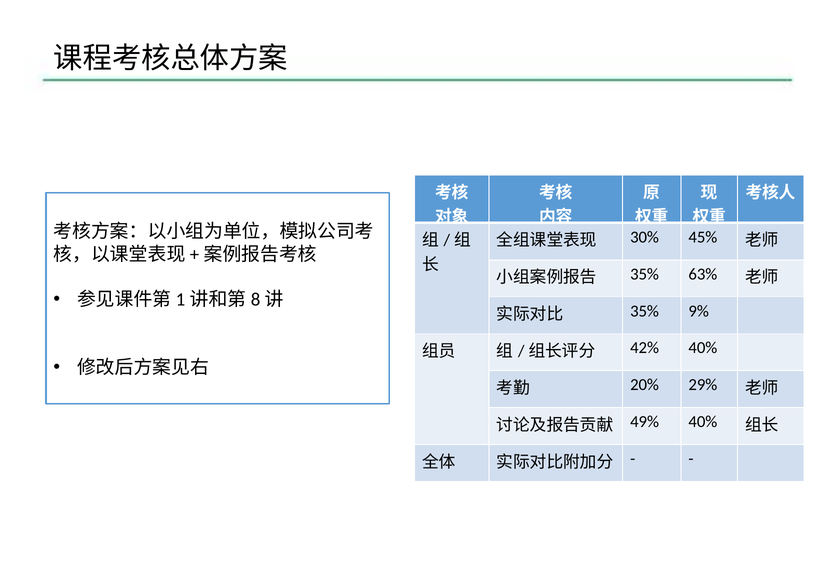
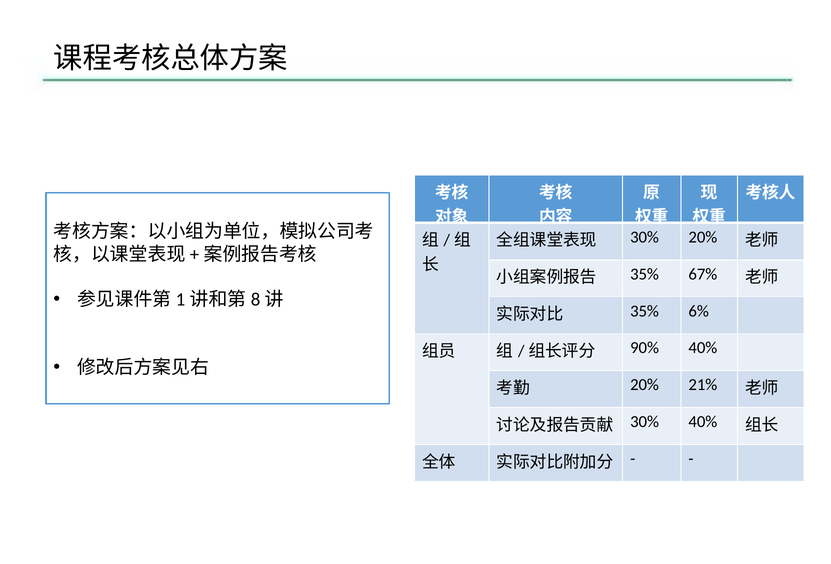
30% 45%: 45% -> 20% (703, 237)
63%: 63% -> 67% (703, 274)
9%: 9% -> 6% (699, 311)
42%: 42% -> 90% (645, 348)
29%: 29% -> 21% (703, 385)
49%: 49% -> 30% (645, 422)
